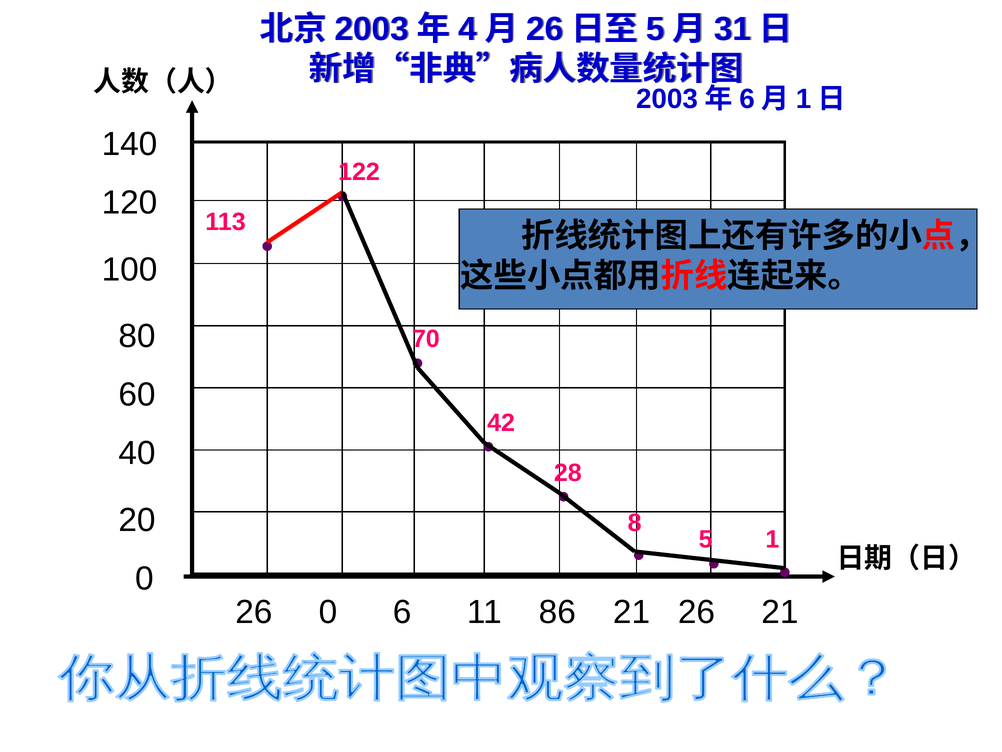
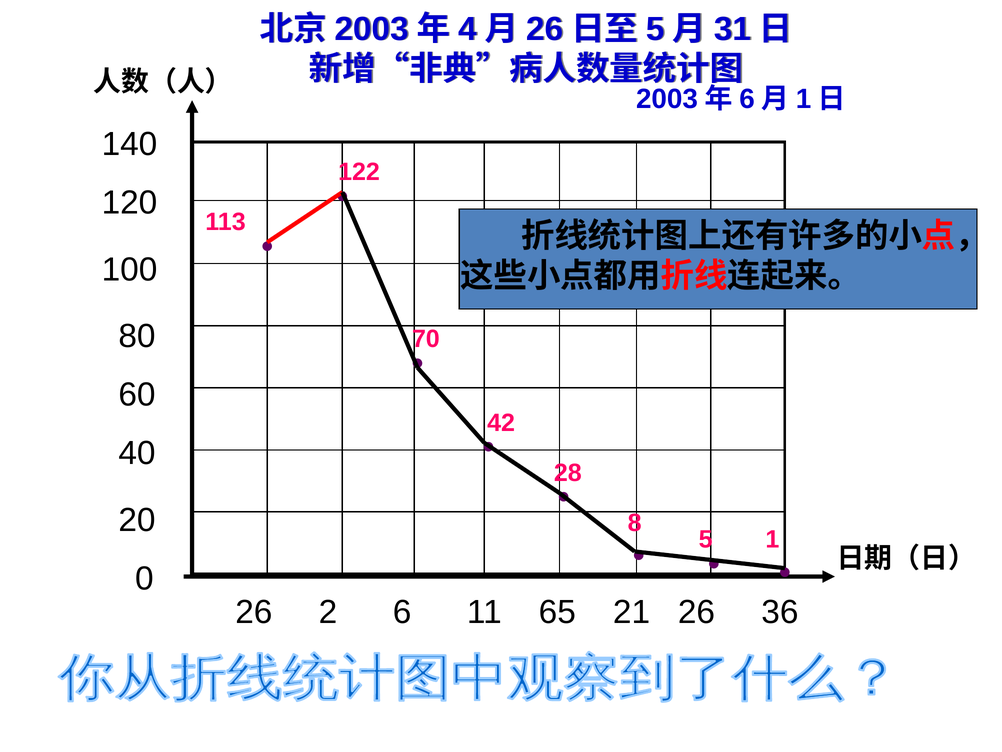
26 0: 0 -> 2 (328, 612)
86: 86 -> 65 (557, 612)
26 21: 21 -> 36 (780, 612)
